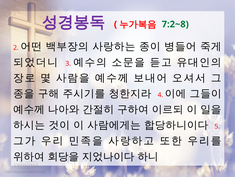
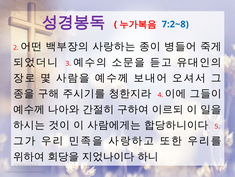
7:2~8 colour: green -> blue (175, 24)
